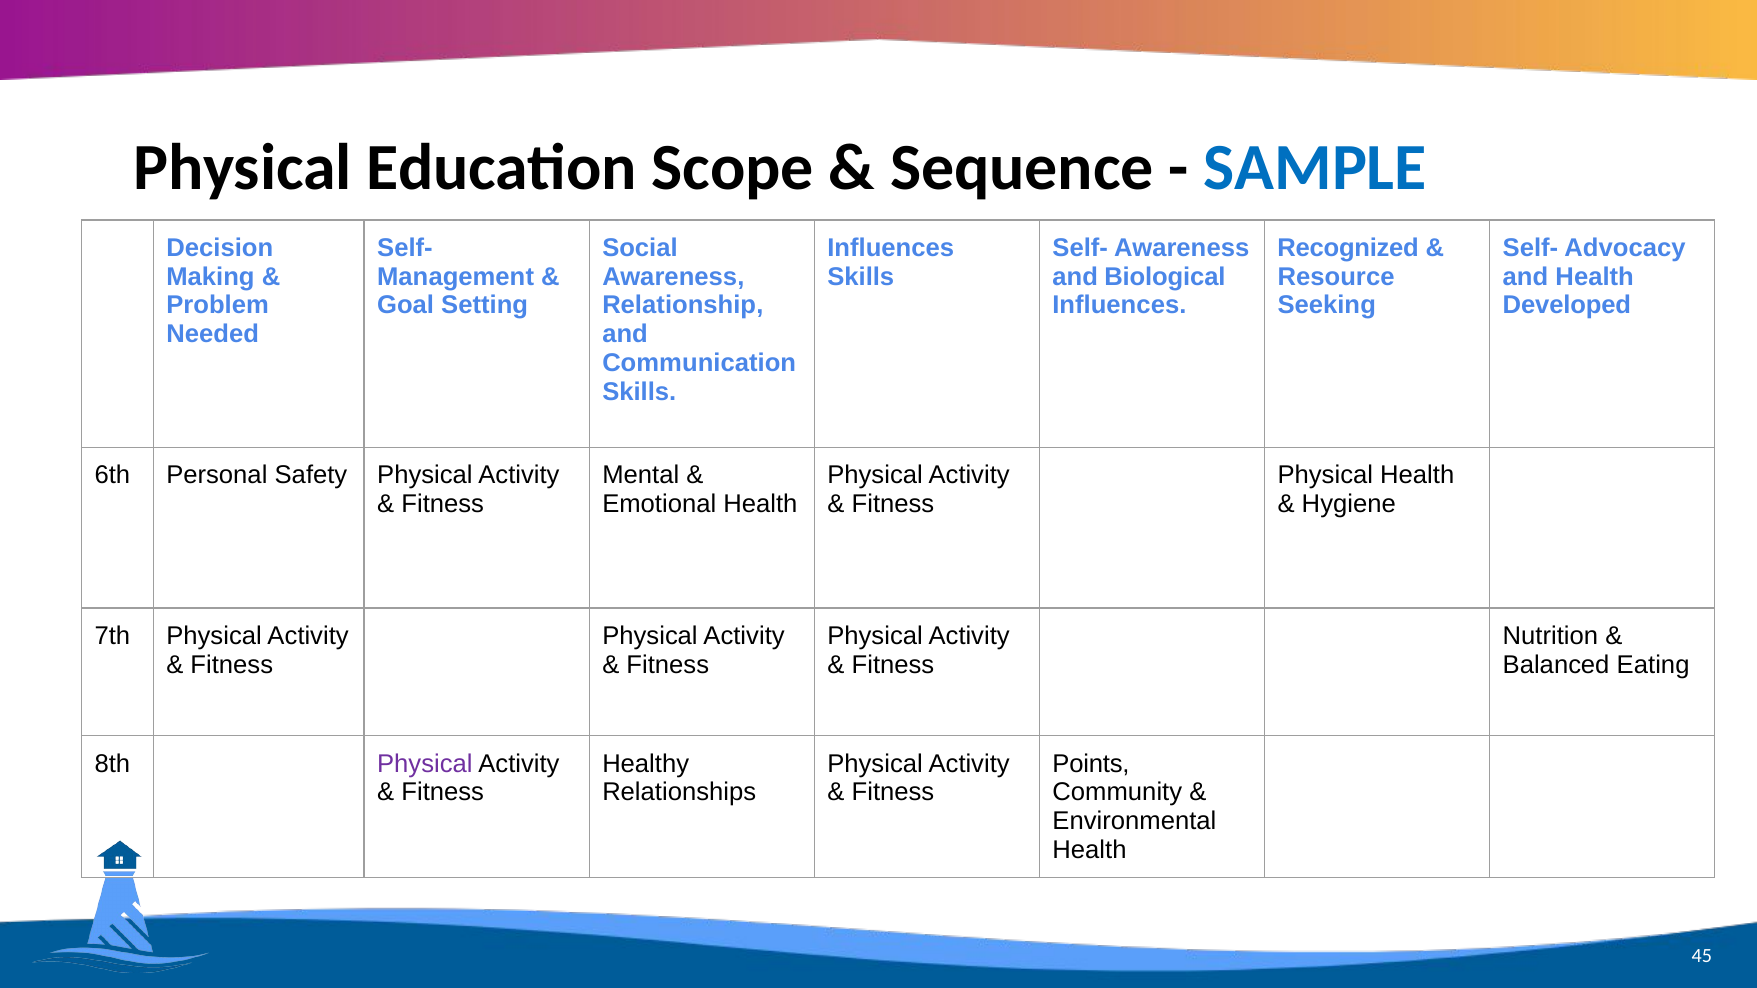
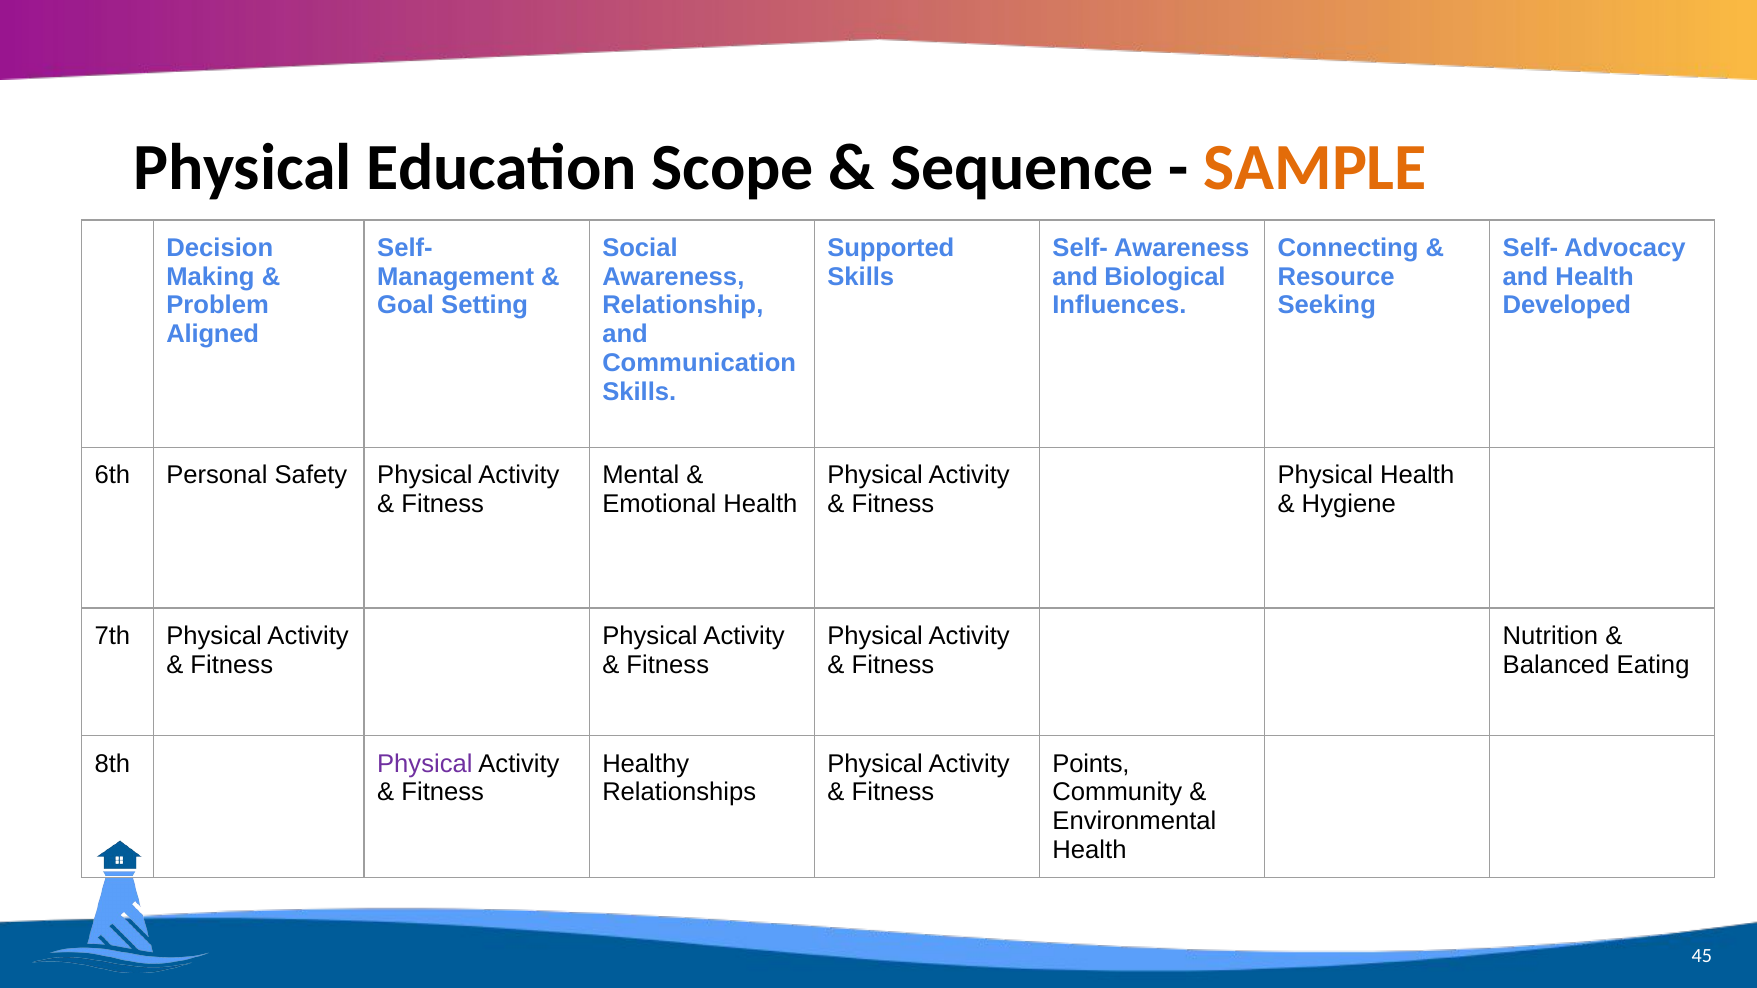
SAMPLE colour: blue -> orange (1315, 168)
Influences: Influences -> Supported (891, 248)
Recognized: Recognized -> Connecting (1348, 248)
Needed: Needed -> Aligned (213, 334)
